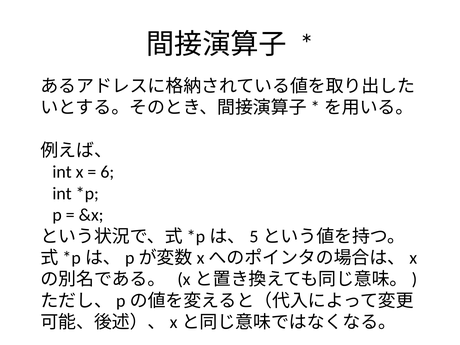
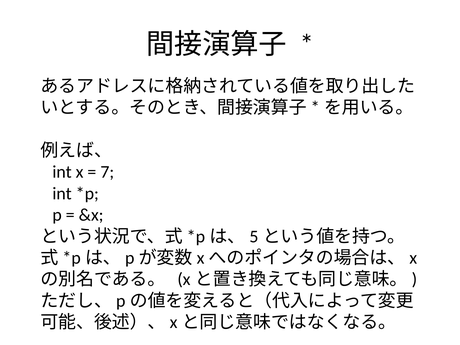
6: 6 -> 7 (107, 172)
